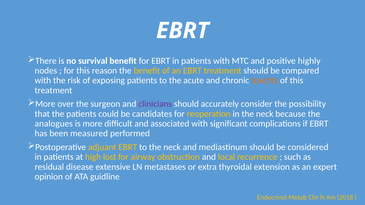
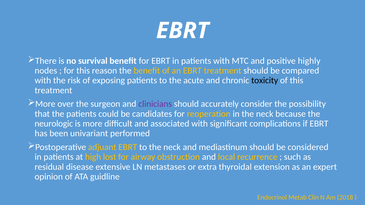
toxicity colour: orange -> black (265, 81)
analogues: analogues -> neurologic (54, 124)
measured: measured -> univariant (89, 134)
